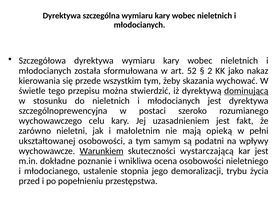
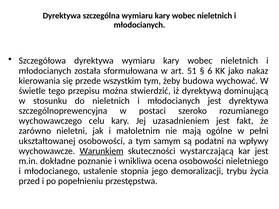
52: 52 -> 51 (192, 71)
2: 2 -> 6 (210, 71)
skazania: skazania -> budowa (198, 81)
dominującą underline: present -> none (246, 91)
opieką: opieką -> ogólne (219, 131)
